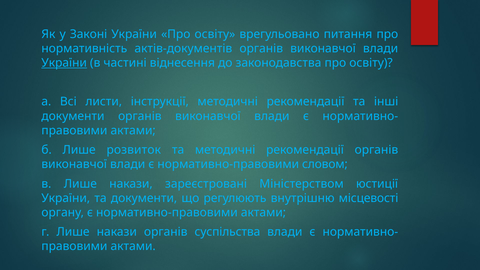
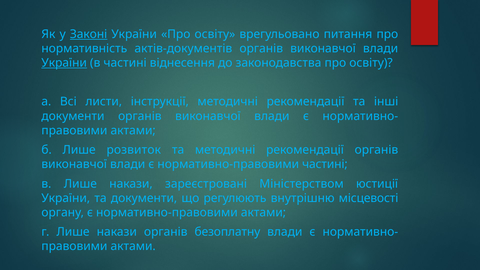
Законі underline: none -> present (89, 34)
нормативно-правовими словом: словом -> частині (325, 164)
суспільства: суспільства -> безоплатну (227, 232)
